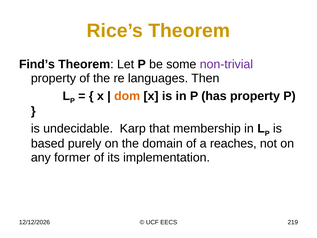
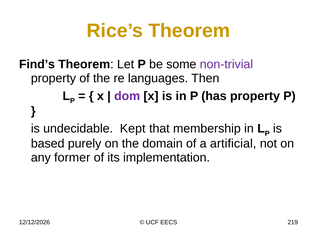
dom colour: orange -> purple (127, 96)
Karp: Karp -> Kept (133, 128)
reaches: reaches -> artificial (233, 143)
